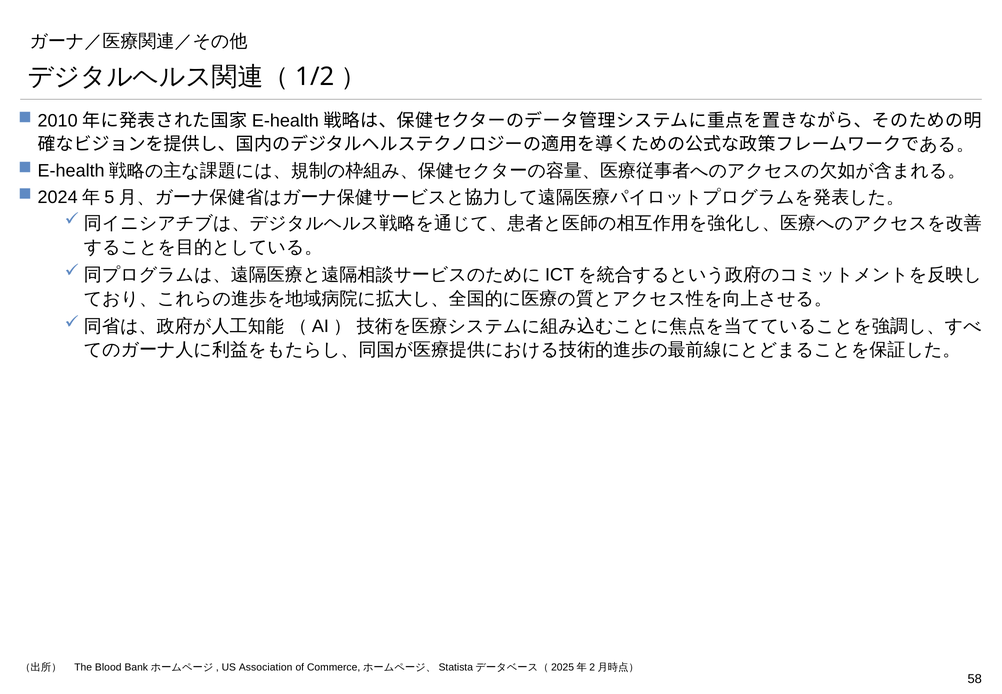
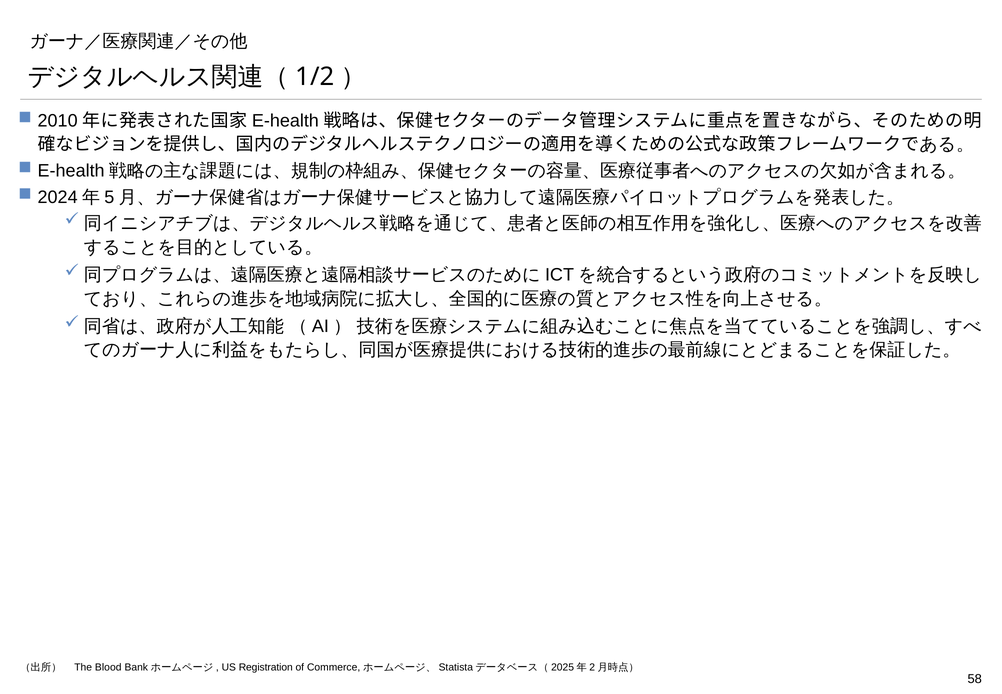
Association: Association -> Registration (266, 667)
